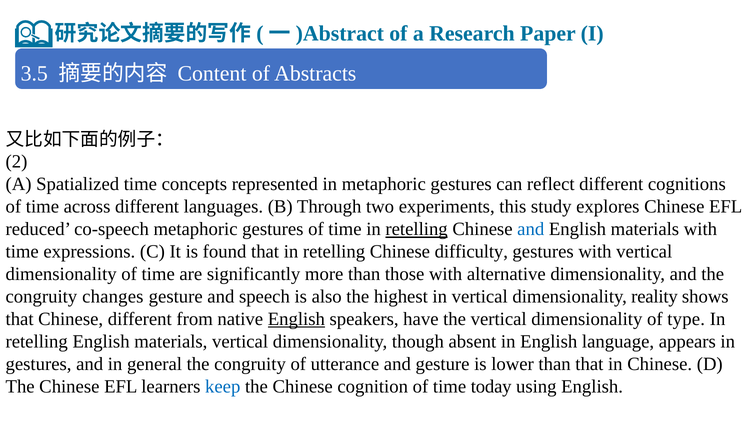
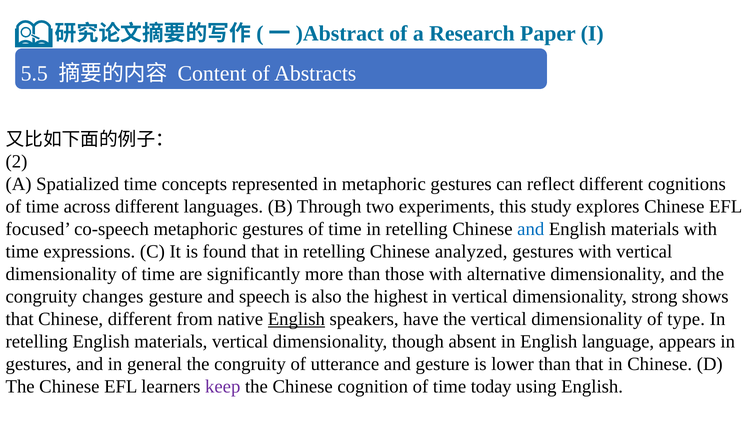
3.5: 3.5 -> 5.5 (34, 74)
reduced: reduced -> focused (38, 229)
retelling underline: present -> none (417, 229)
difficulty: difficulty -> analyzed (471, 251)
reality: reality -> strong (654, 296)
keep colour: blue -> purple (223, 386)
